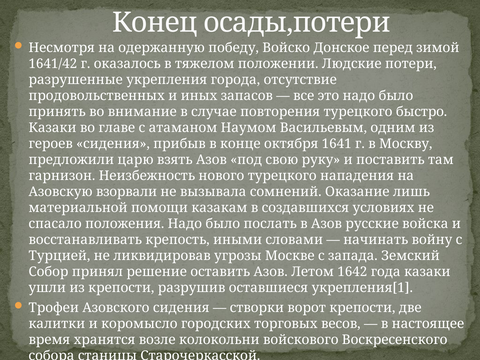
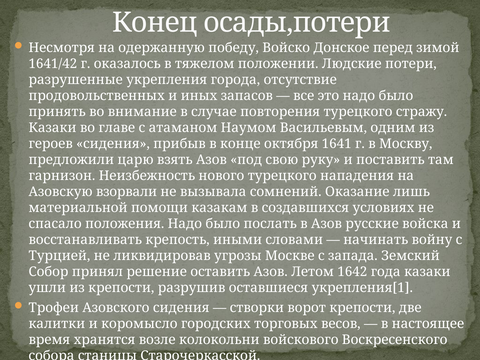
быстро: быстро -> стражу (421, 112)
